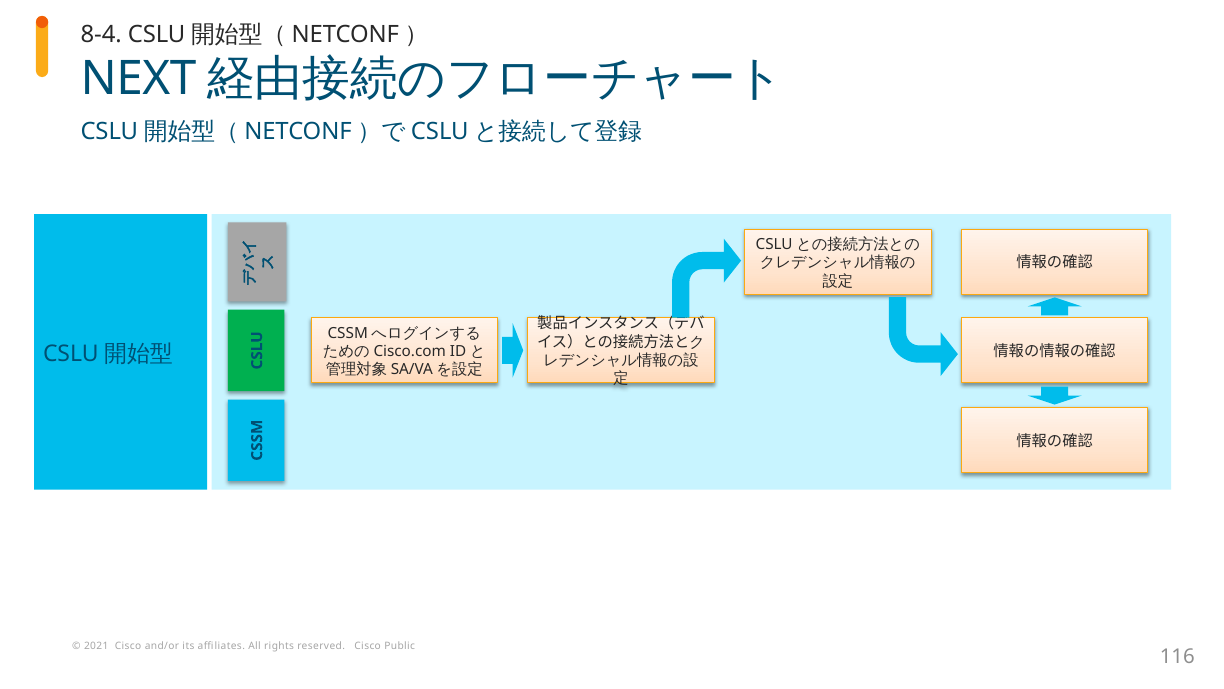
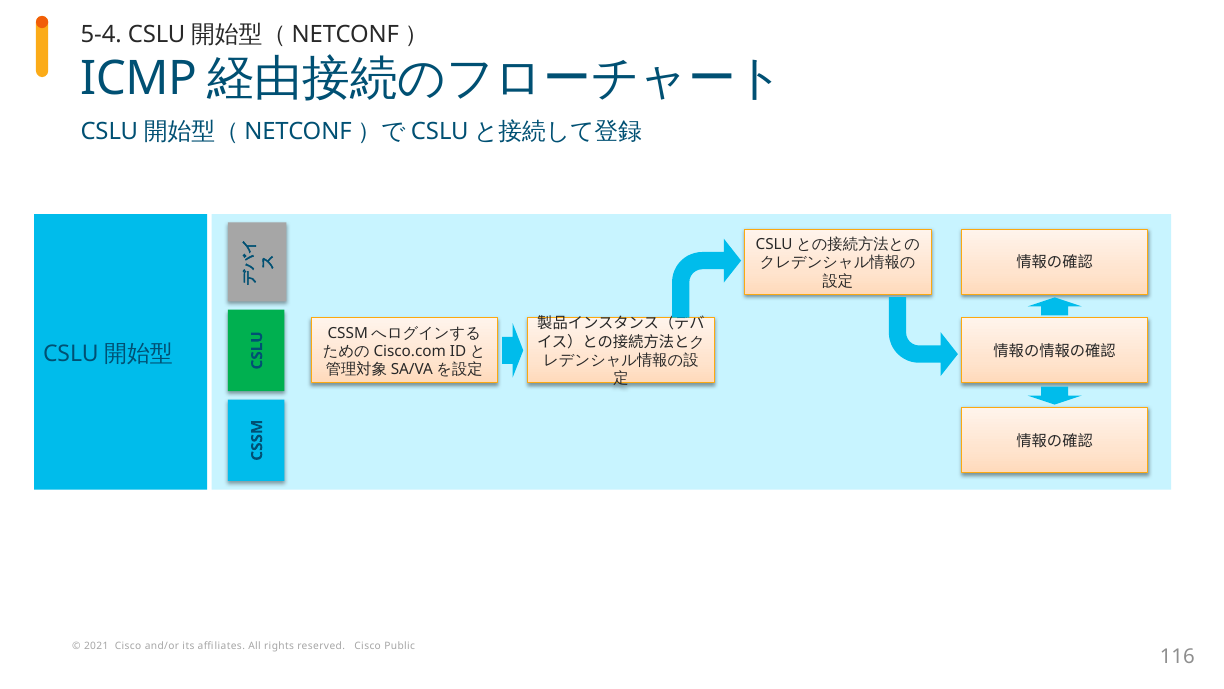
8-4: 8-4 -> 5-4 (101, 35)
NEXT: NEXT -> ICMP (139, 79)
